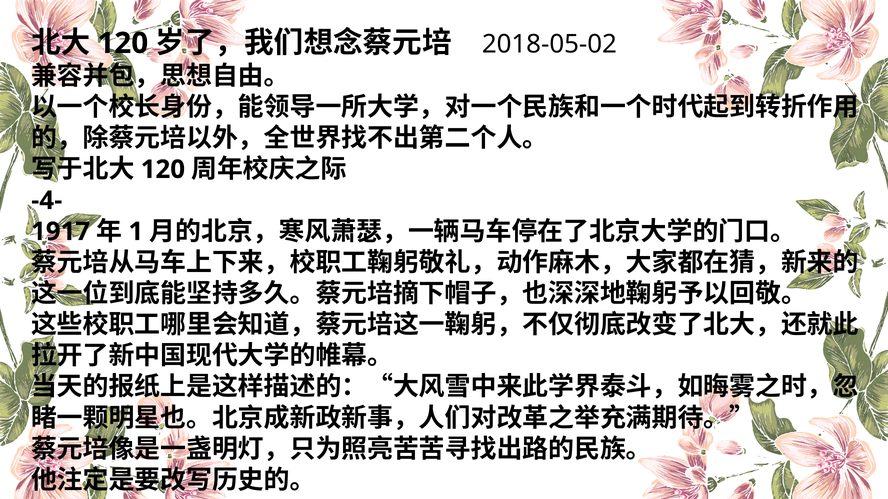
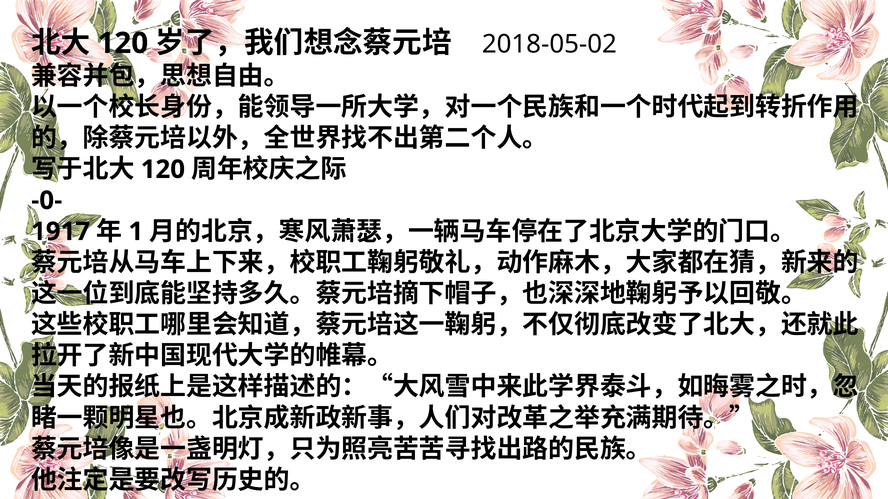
-4-: -4- -> -0- (47, 201)
